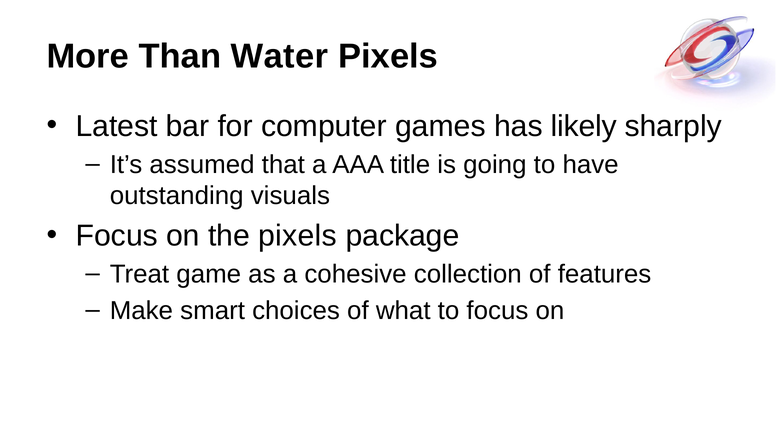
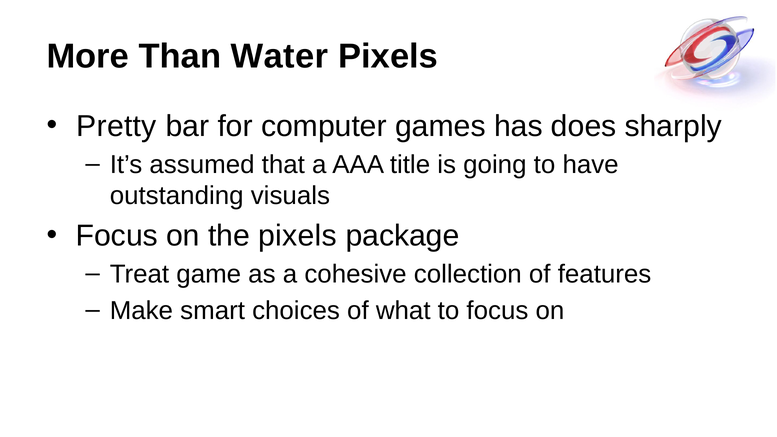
Latest: Latest -> Pretty (116, 126)
likely: likely -> does (584, 126)
